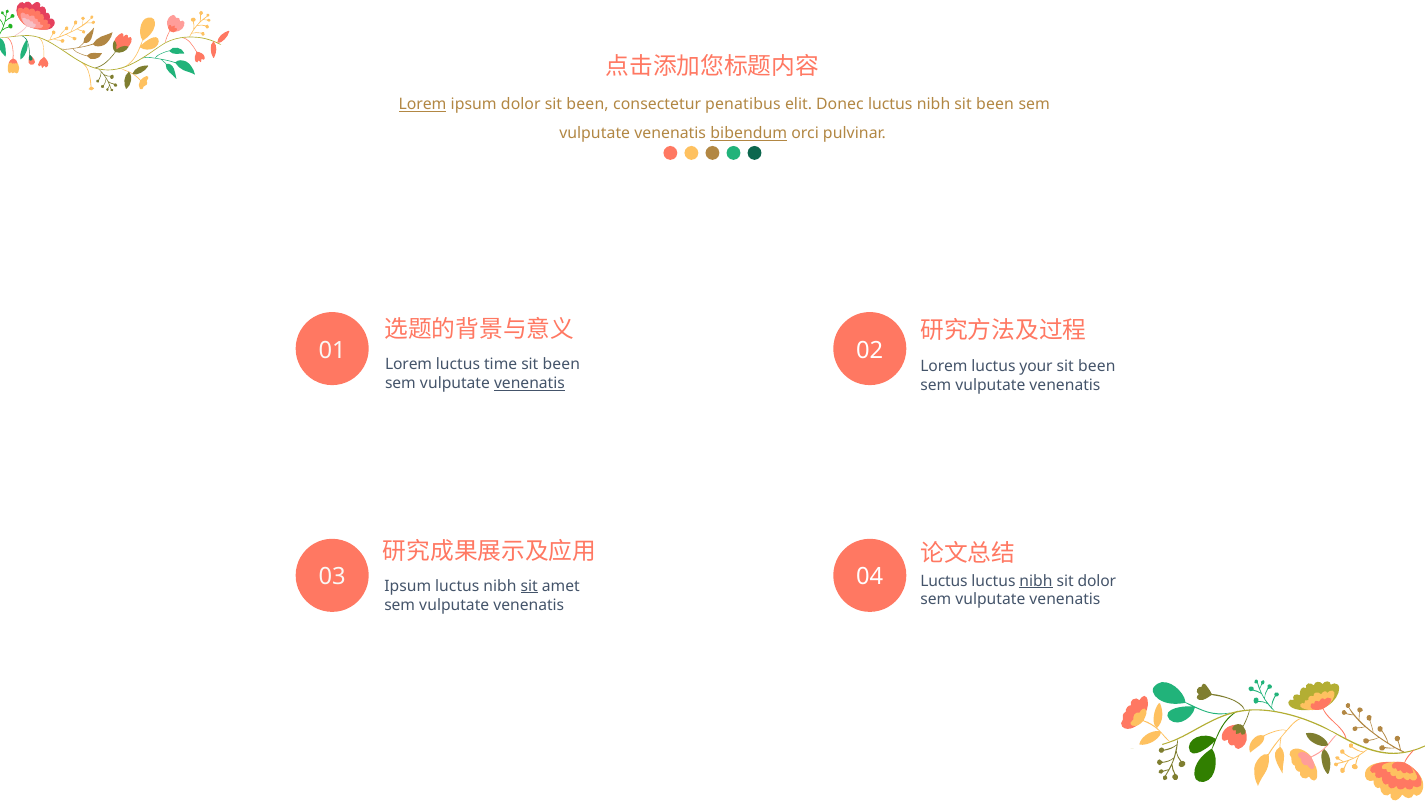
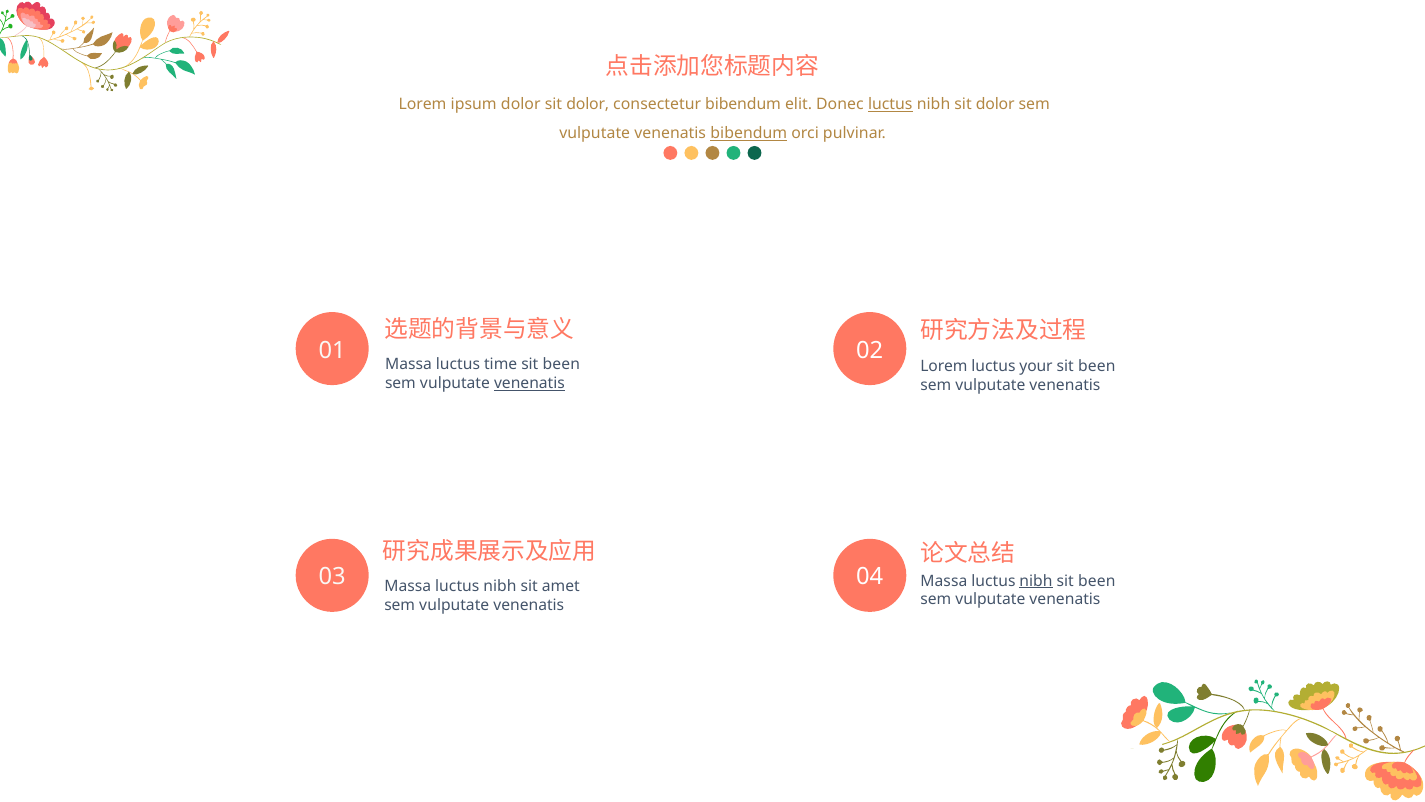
Lorem underline: present -> none (423, 105)
dolor sit been: been -> dolor (588, 105)
consectetur penatibus: penatibus -> bibendum (743, 105)
luctus underline: none -> present (890, 105)
nibh sit been: been -> dolor (995, 105)
Lorem: Lorem -> Massa (408, 364)
Luctus: Luctus -> Massa (944, 581)
dolor: dolor -> been (1097, 581)
Ipsum: Ipsum -> Massa (408, 586)
sit underline: present -> none (529, 586)
